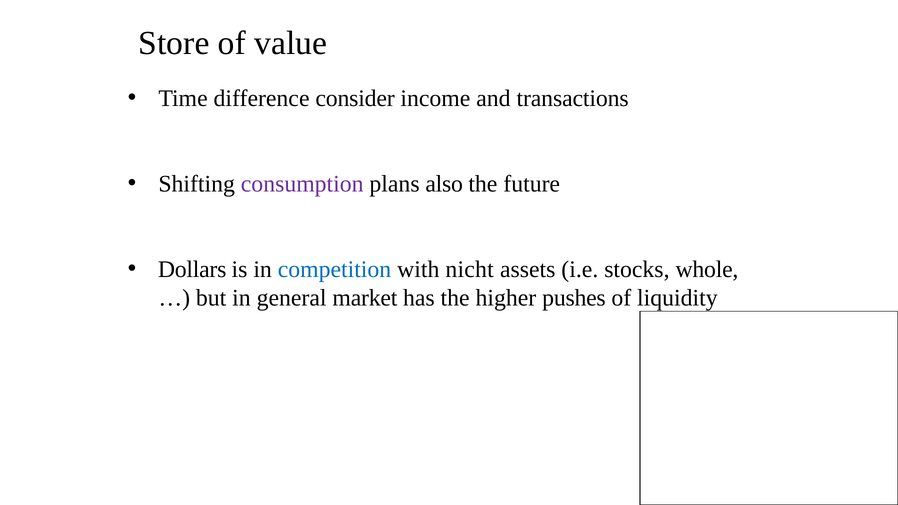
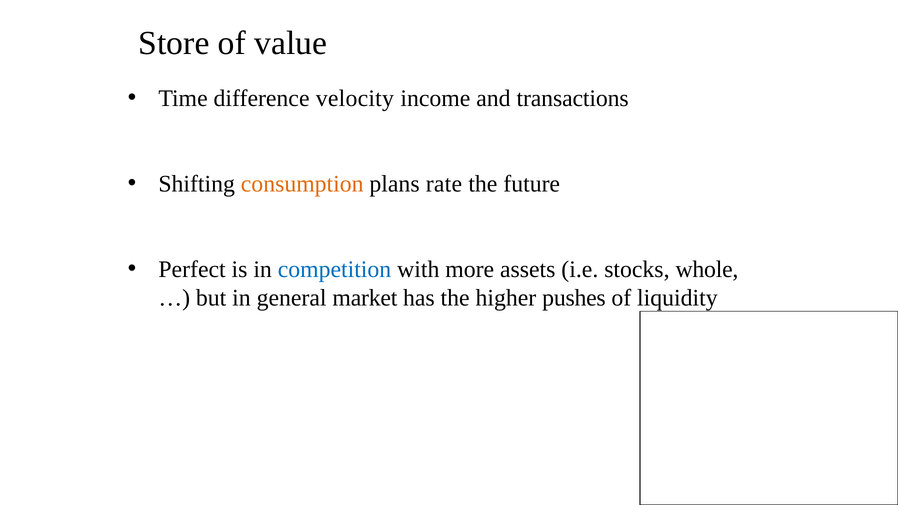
consider: consider -> velocity (355, 98)
consumption colour: purple -> orange (302, 184)
also: also -> rate (444, 184)
Dollars: Dollars -> Perfect (192, 269)
nicht: nicht -> more (470, 269)
